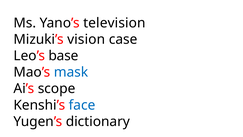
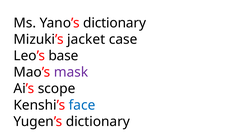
Yano’s television: television -> dictionary (115, 23)
vision: vision -> jacket (86, 39)
mask colour: blue -> purple (71, 72)
